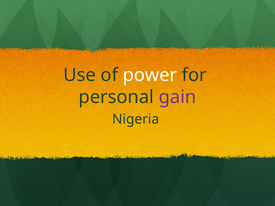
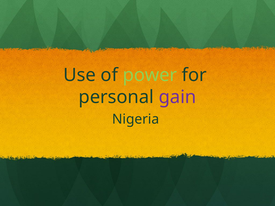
power colour: white -> light green (150, 75)
